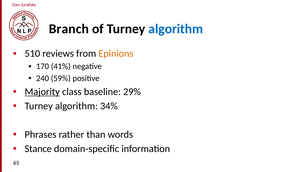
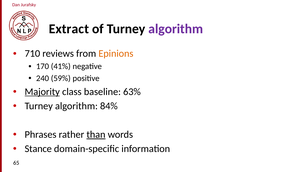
Branch: Branch -> Extract (69, 29)
algorithm colour: blue -> purple (176, 29)
510: 510 -> 710 (32, 53)
29%: 29% -> 63% (132, 91)
34%: 34% -> 84% (109, 106)
than underline: none -> present (96, 134)
